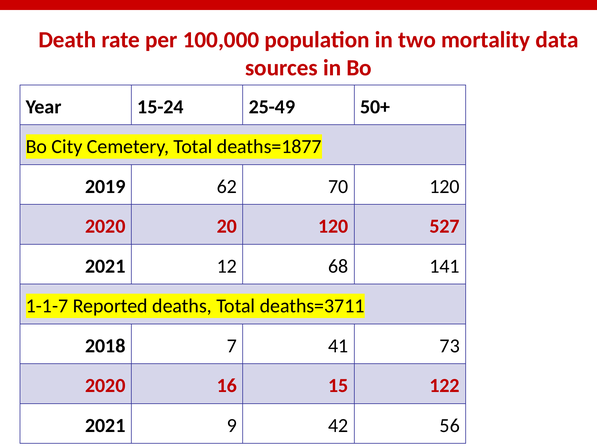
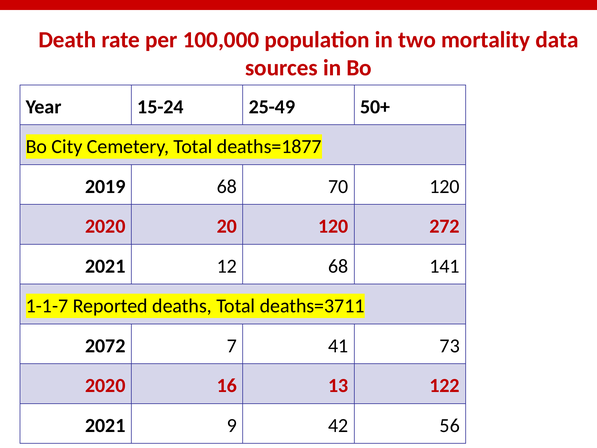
2019 62: 62 -> 68 (227, 186)
527: 527 -> 272 (445, 226)
2018: 2018 -> 2072 (105, 346)
15: 15 -> 13 (338, 385)
